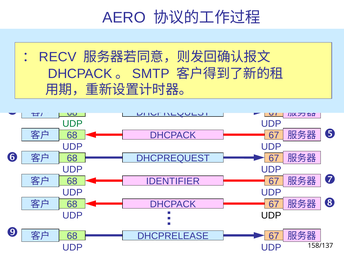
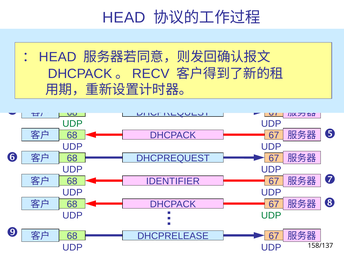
AERO: AERO -> HEAD (124, 18)
RECV: RECV -> HEAD (58, 57)
SMTP: SMTP -> RECV (151, 74)
UDP colour: black -> green (271, 216)
